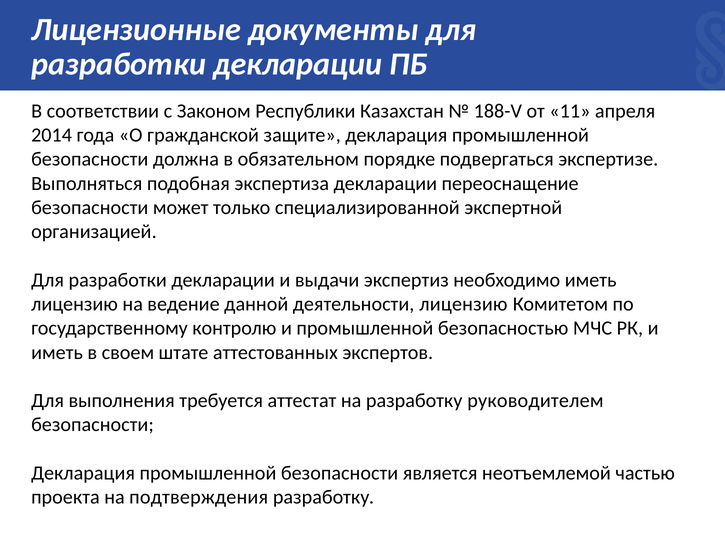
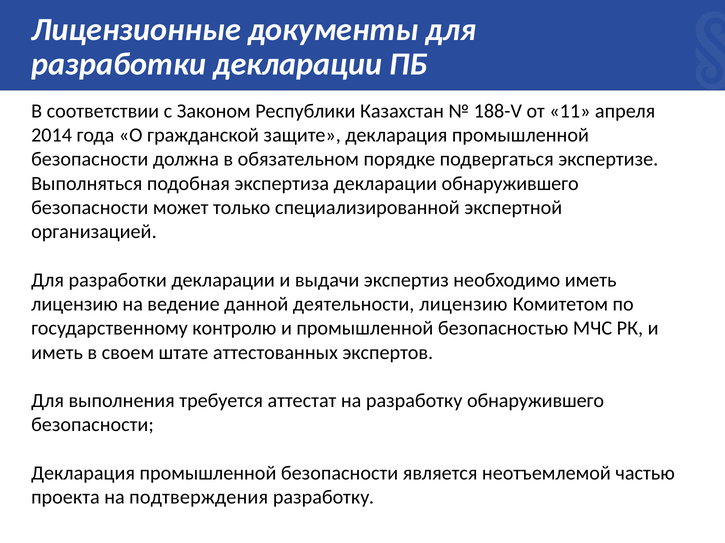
декларации переоснащение: переоснащение -> обнаружившего (510, 184)
разработку руководителем: руководителем -> обнаружившего (536, 401)
